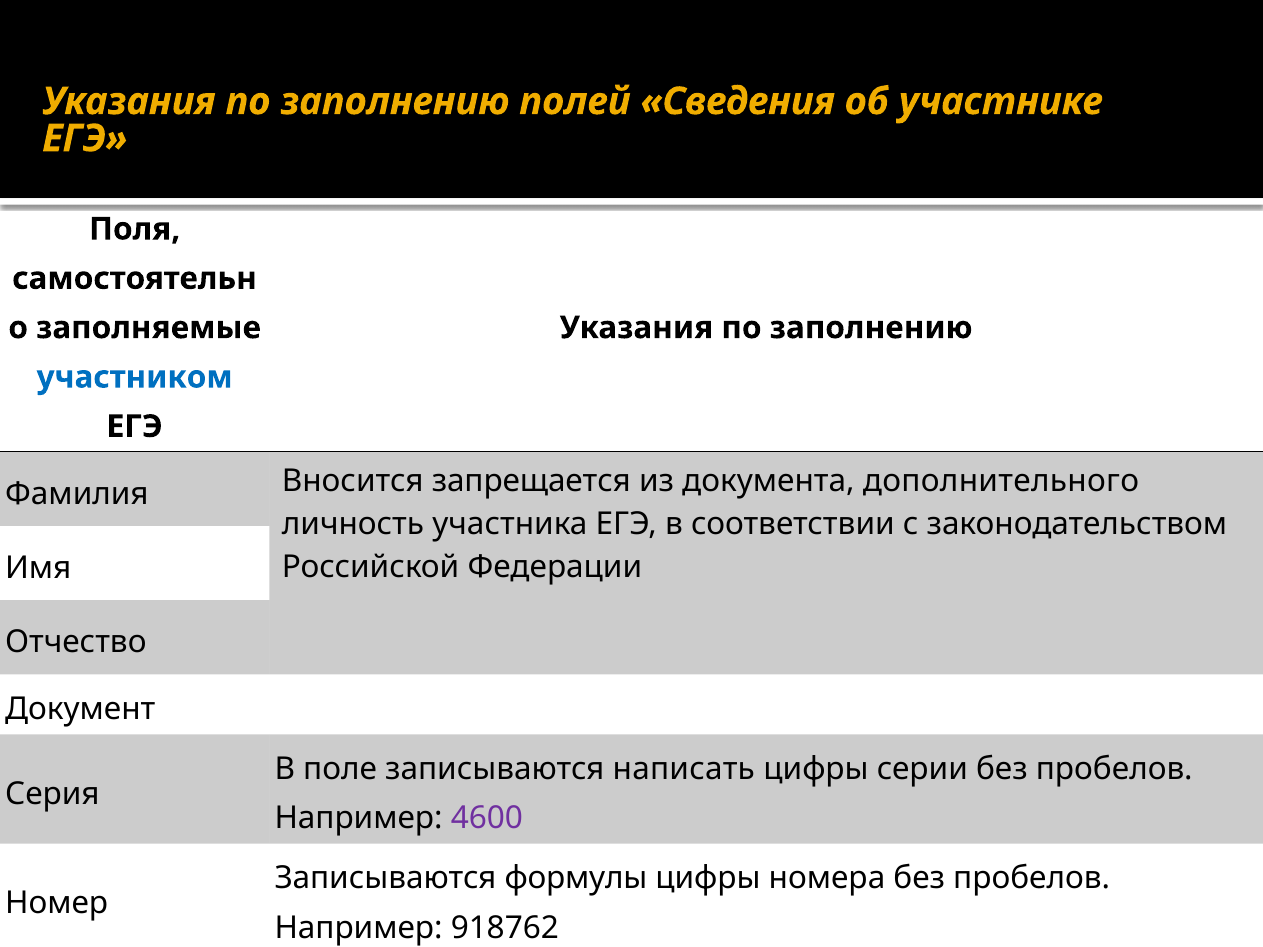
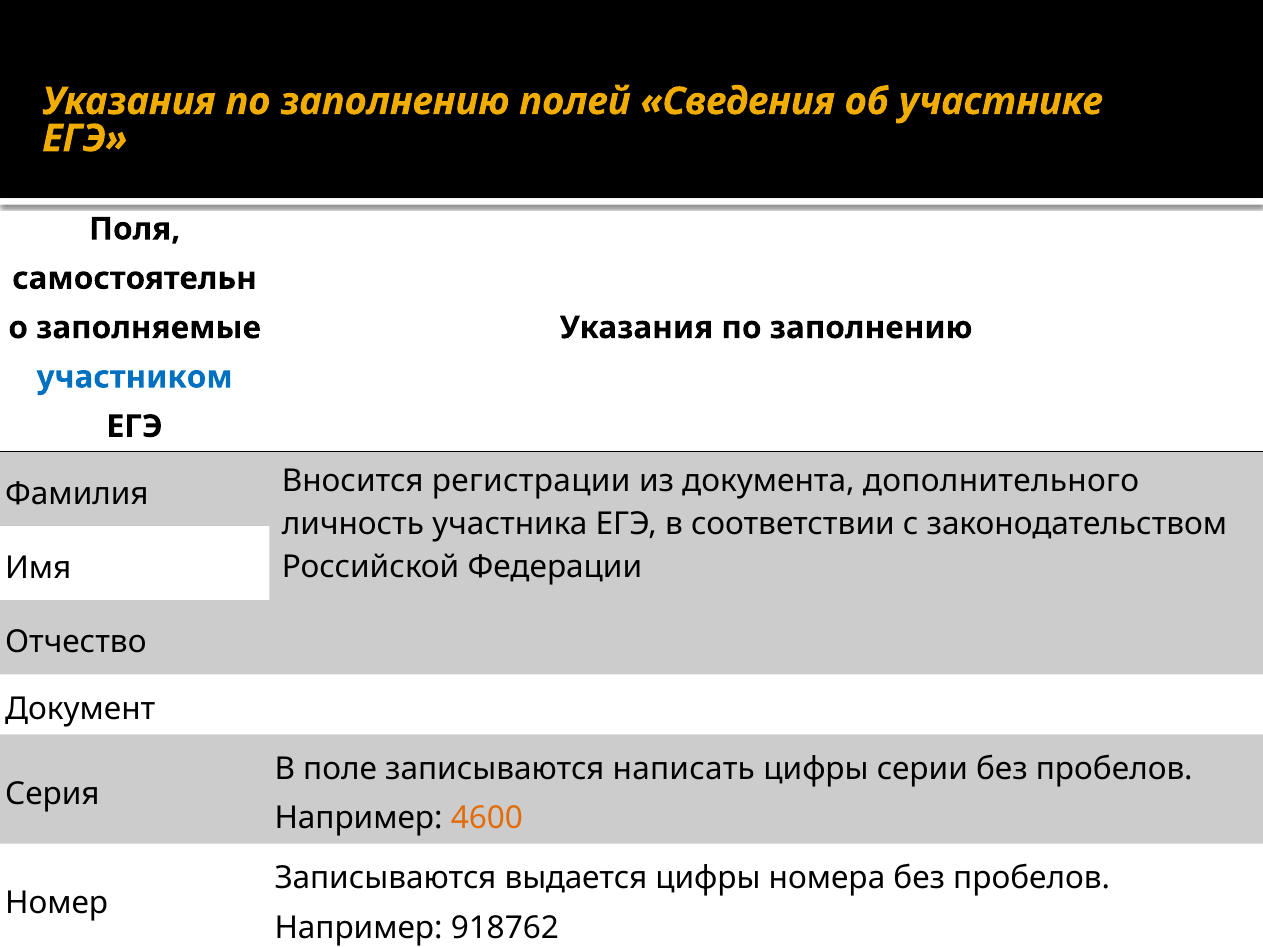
запрещается: запрещается -> регистрации (531, 481)
4600 colour: purple -> orange (487, 819)
формулы: формулы -> выдается (576, 879)
